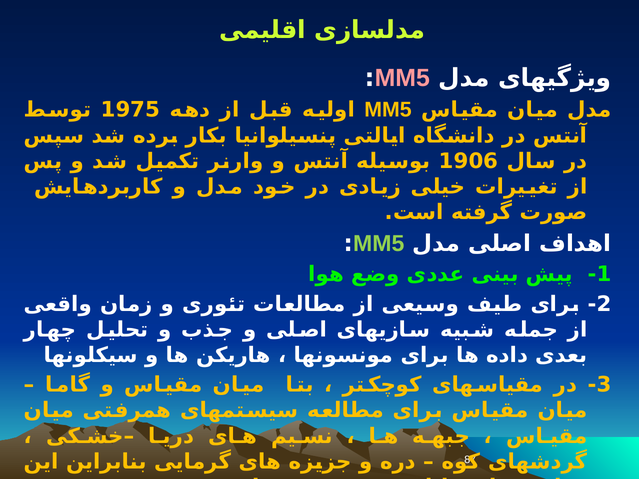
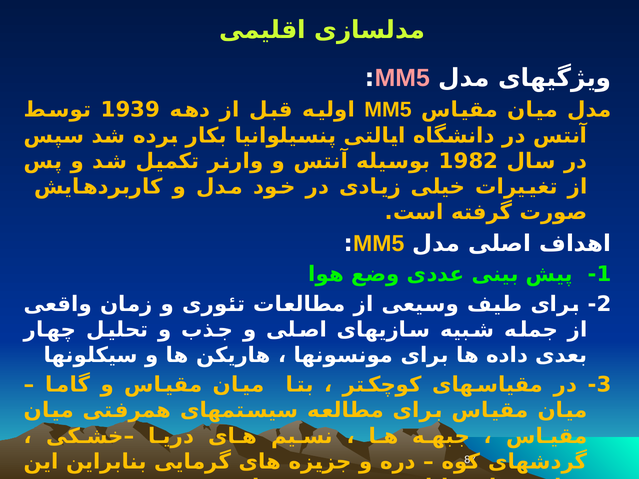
1975: 1975 -> 1939 (130, 110)
1906: 1906 -> 1982 (469, 161)
MM5 colour: light green -> yellow (379, 244)
